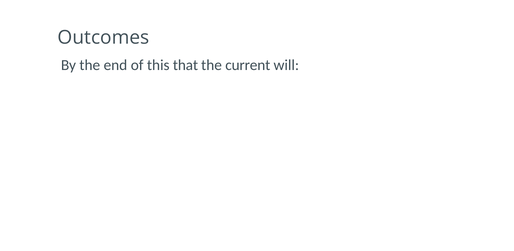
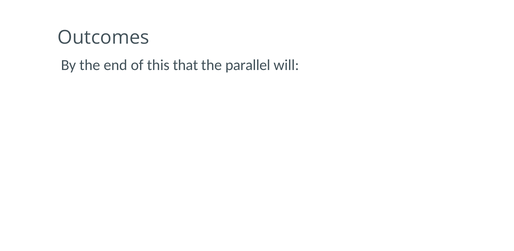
current: current -> parallel (248, 65)
